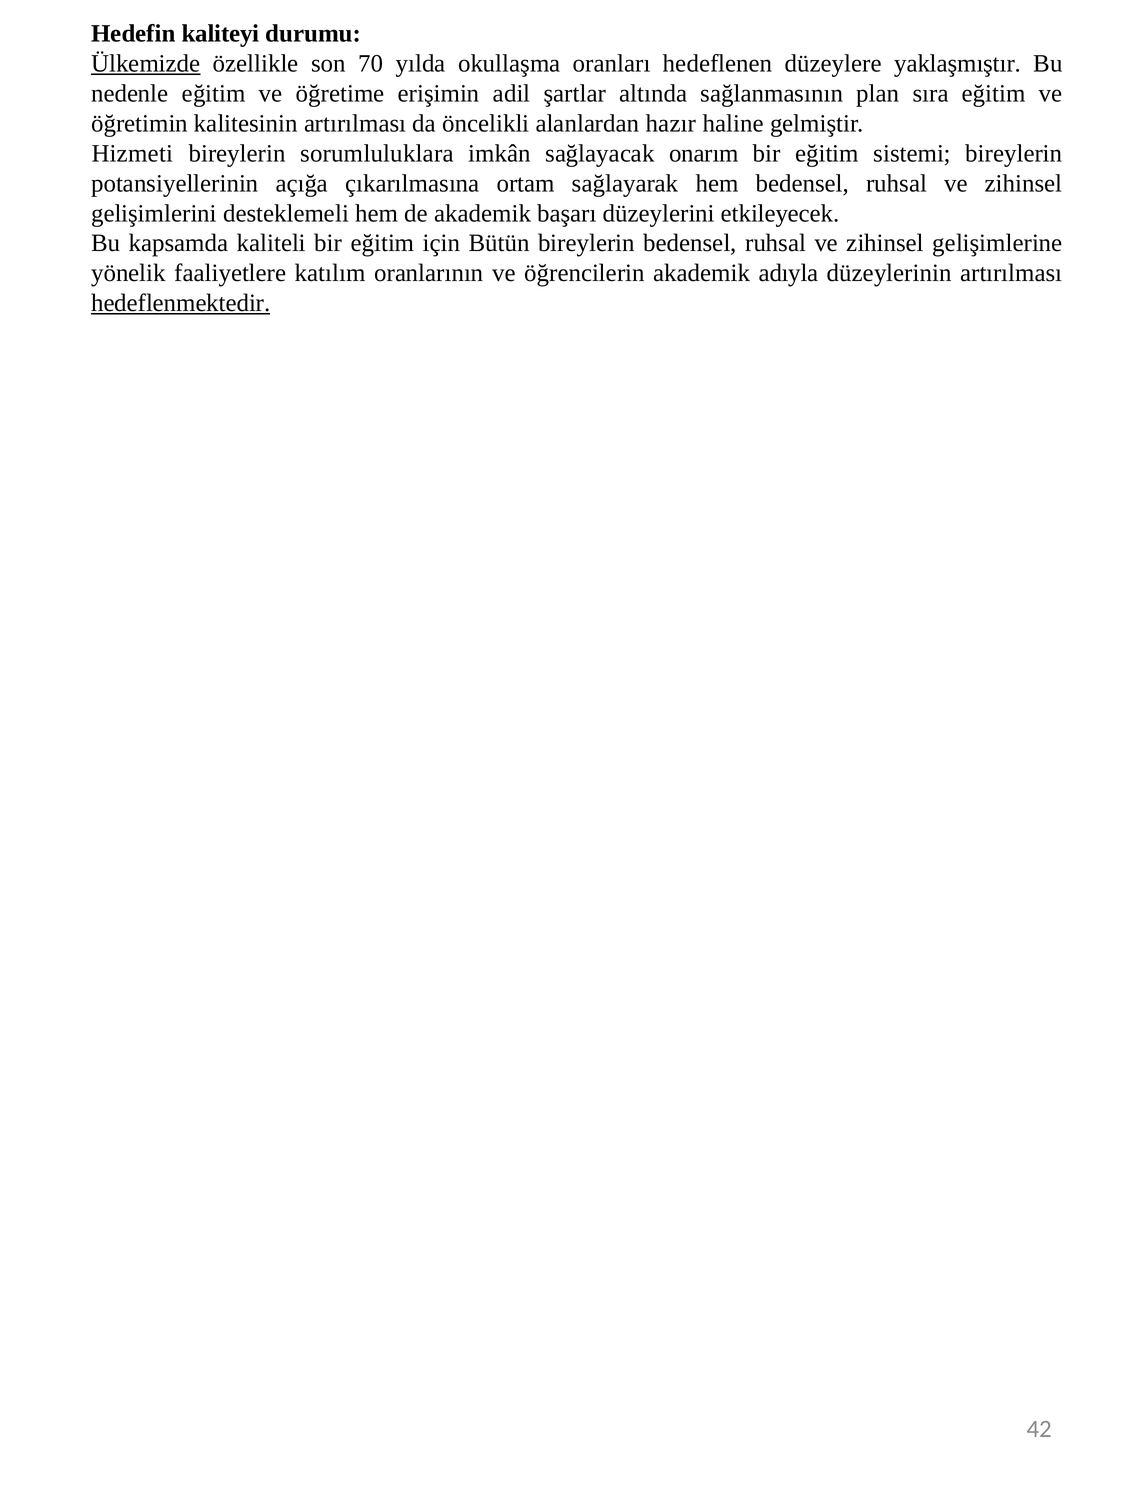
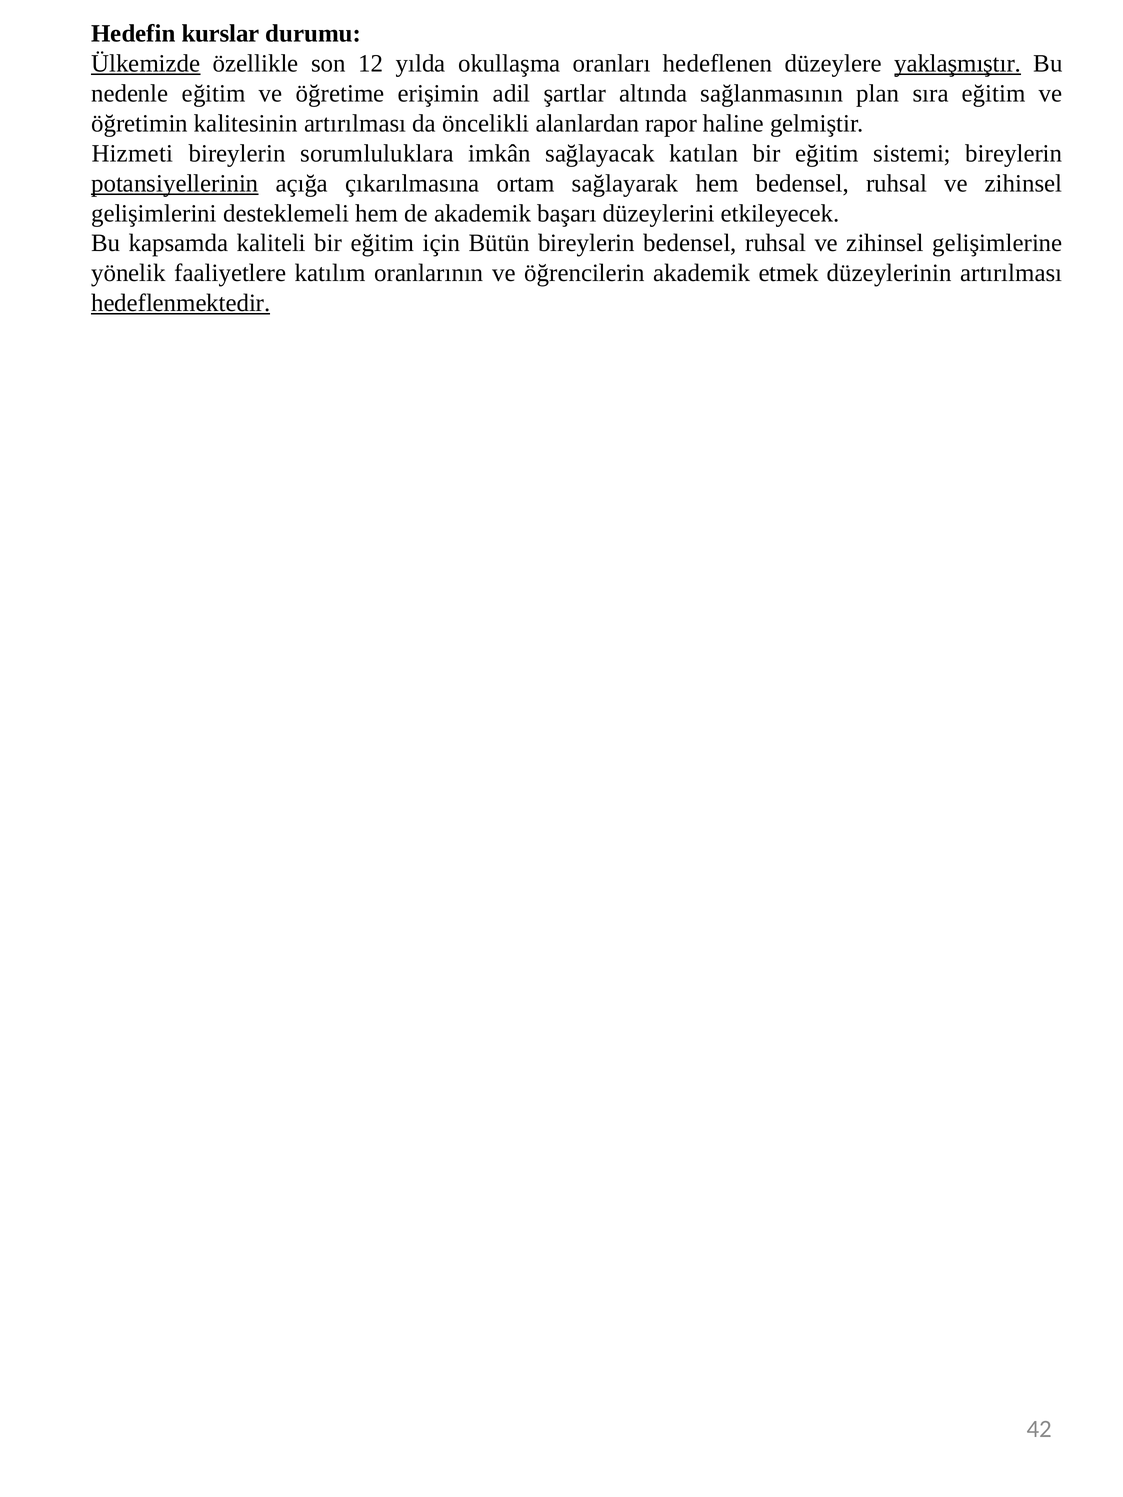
kaliteyi: kaliteyi -> kurslar (220, 34)
70: 70 -> 12 (371, 64)
yaklaşmıştır underline: none -> present (958, 64)
hazır: hazır -> rapor (671, 124)
onarım: onarım -> katılan (704, 153)
potansiyellerinin underline: none -> present (175, 183)
adıyla: adıyla -> etmek (789, 273)
